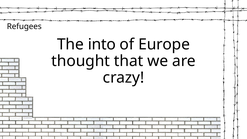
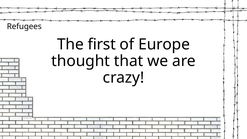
into: into -> first (102, 44)
